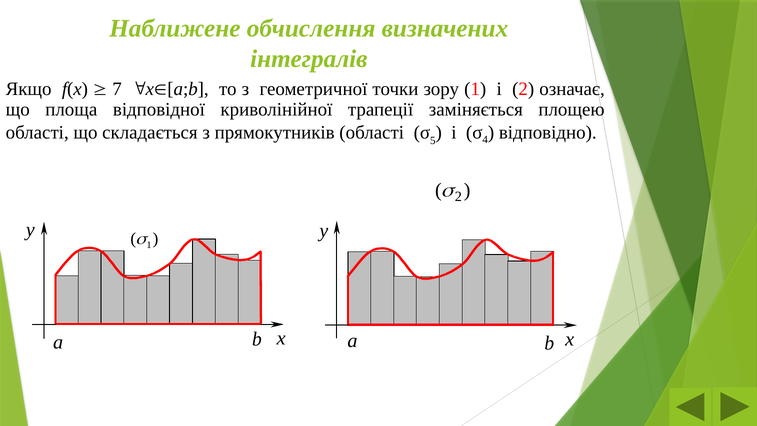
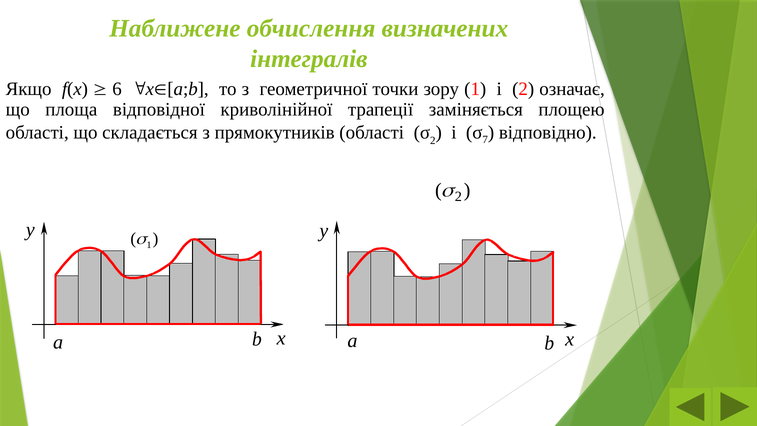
7: 7 -> 6 (117, 89)
5: 5 -> 2 (433, 141)
4: 4 -> 7 (485, 140)
